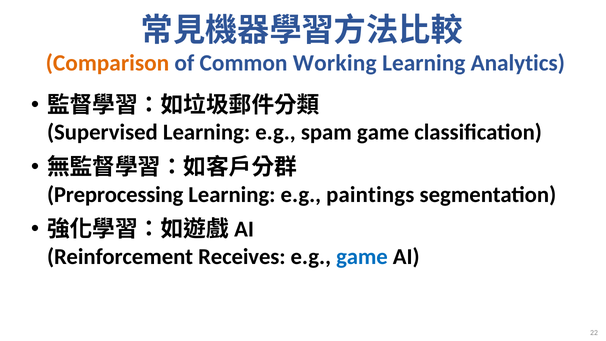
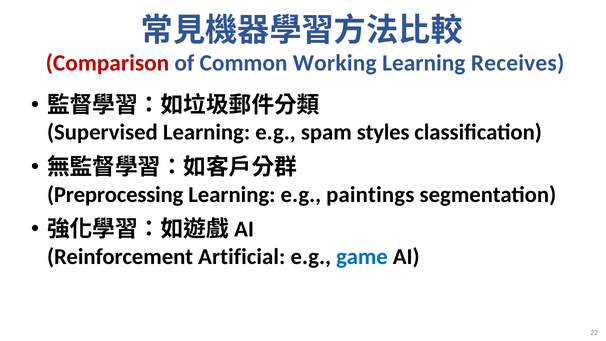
Comparison colour: orange -> red (107, 63)
Analytics: Analytics -> Receives (518, 63)
spam game: game -> styles (383, 132)
Receives: Receives -> Artificial (242, 257)
